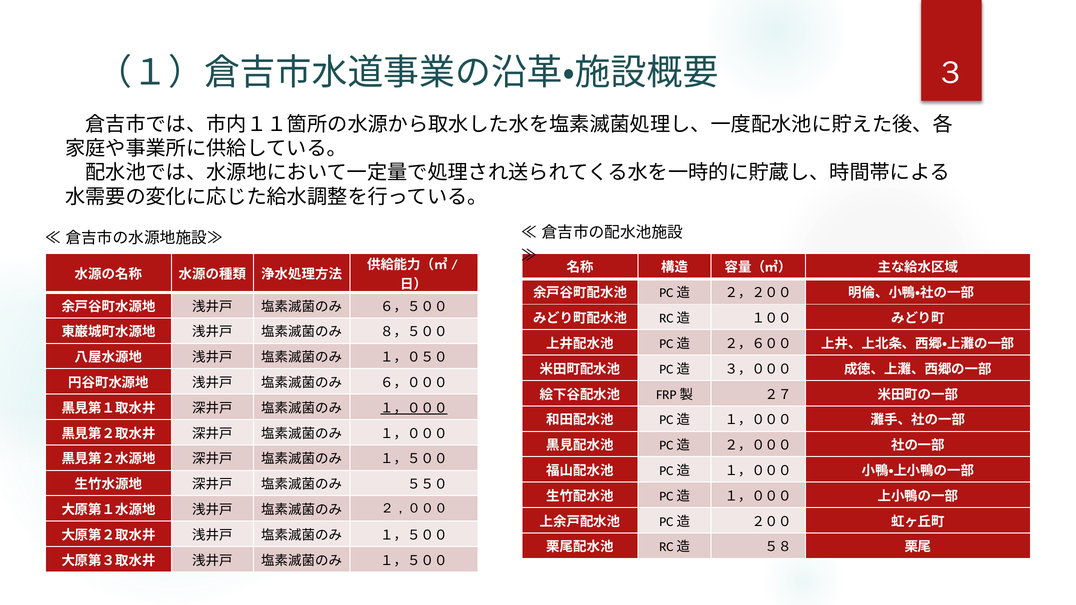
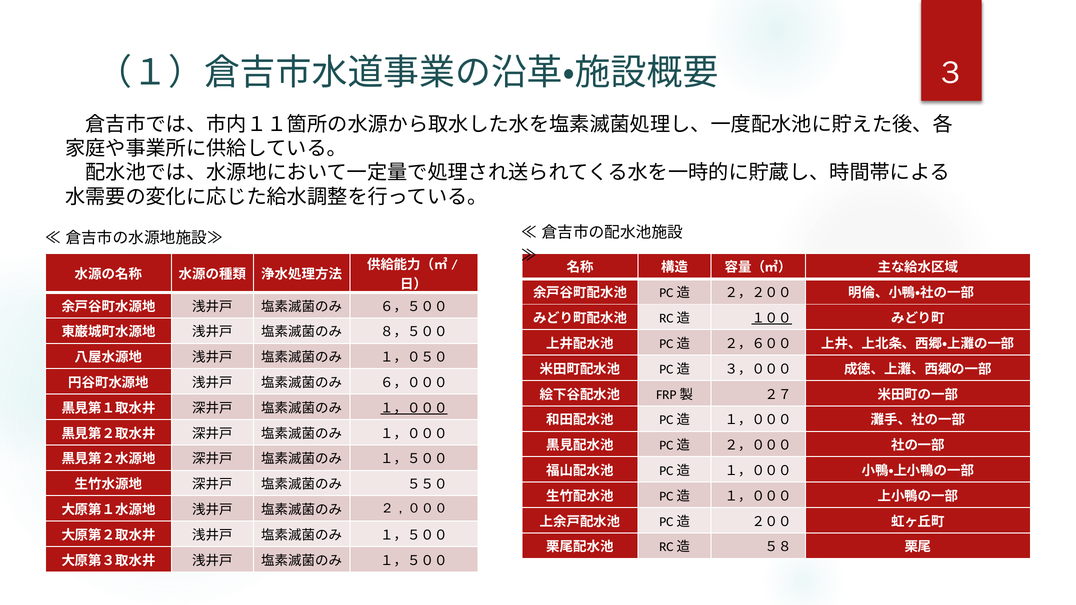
１００ underline: none -> present (772, 318)
